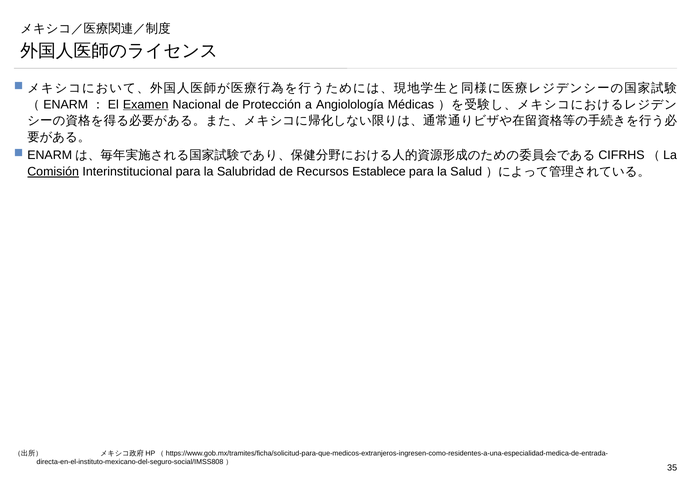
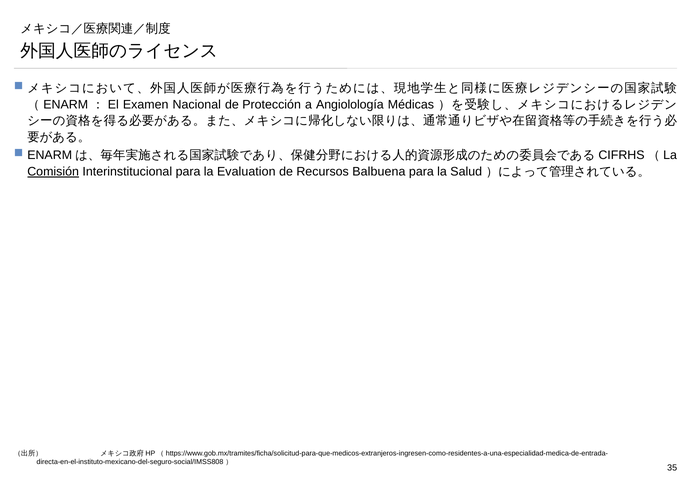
Examen underline: present -> none (146, 105)
Salubridad: Salubridad -> Evaluation (246, 172)
Establece: Establece -> Balbuena (379, 172)
